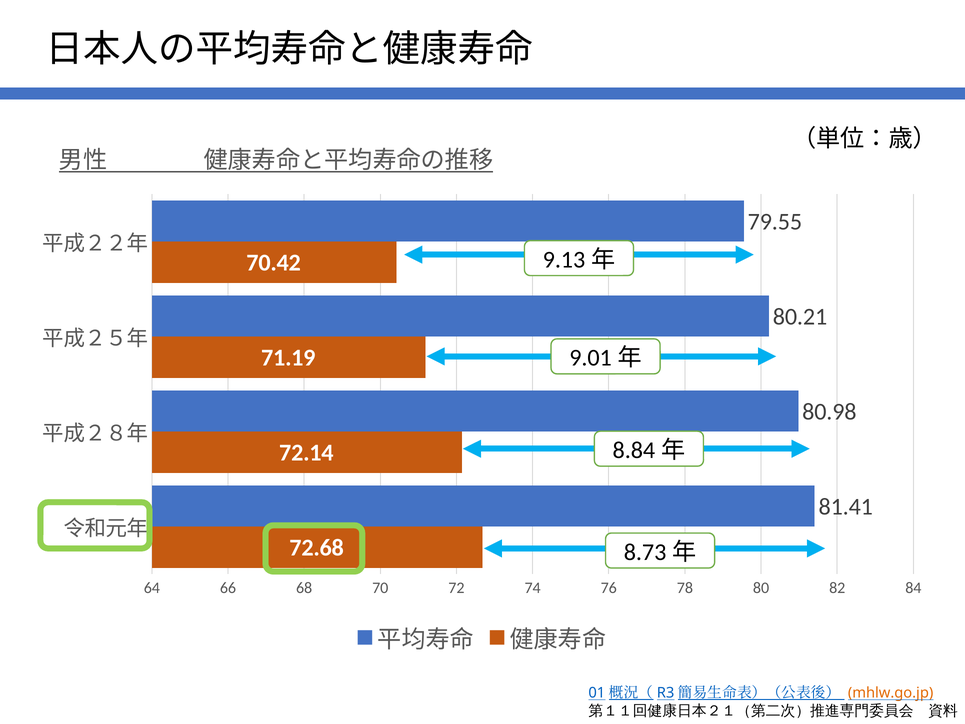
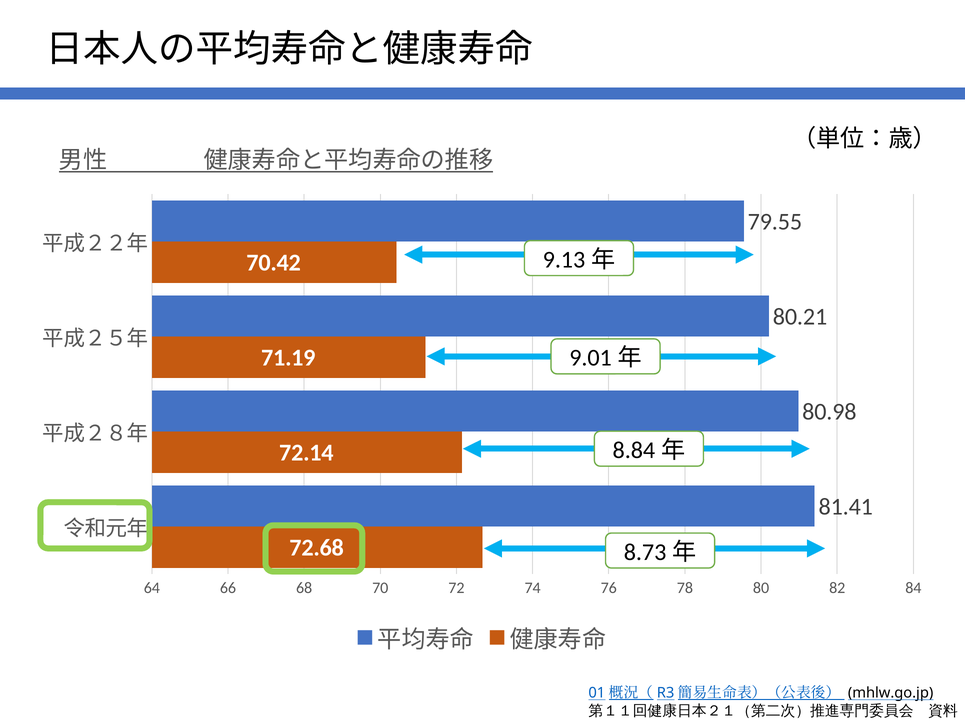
mhlw.go.jp colour: orange -> black (891, 693)
